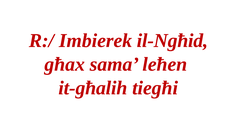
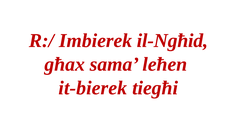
it-għalih: it-għalih -> it-bierek (93, 88)
